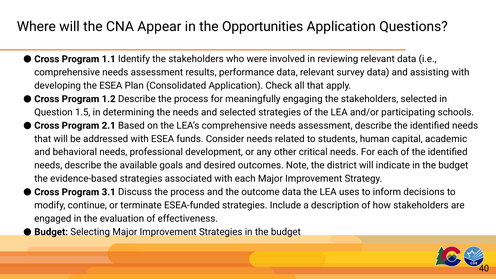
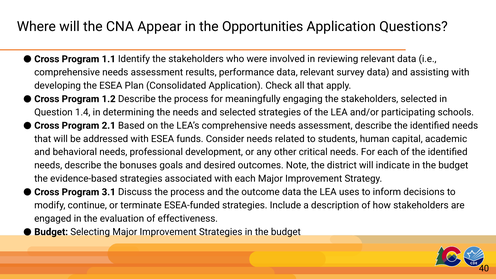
1.5: 1.5 -> 1.4 (83, 112)
available: available -> bonuses (138, 165)
